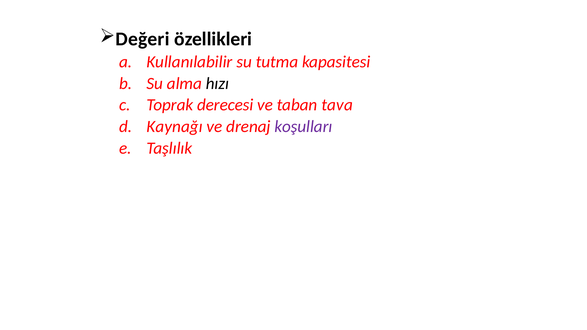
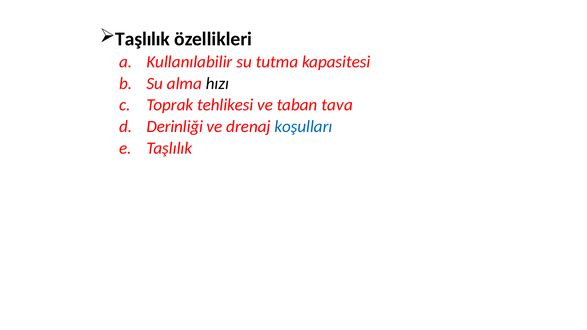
Değeri: Değeri -> Taşlılık (143, 39)
derecesi: derecesi -> tehlikesi (225, 105)
Kaynağı: Kaynağı -> Derinliği (175, 127)
koşulları colour: purple -> blue (303, 127)
